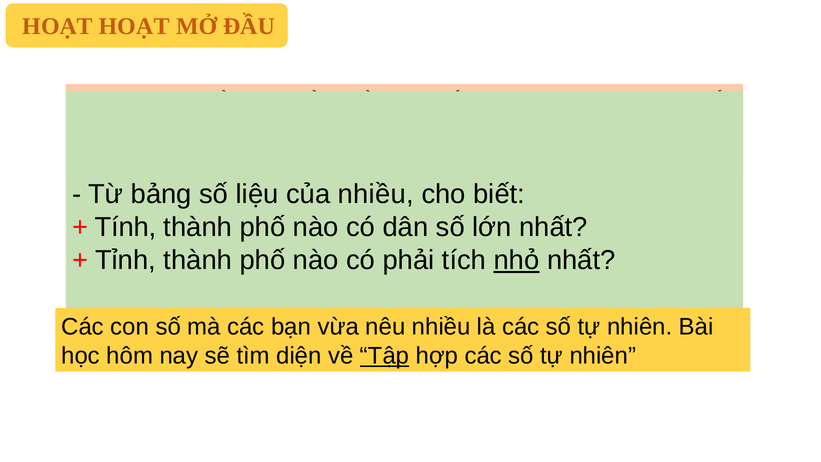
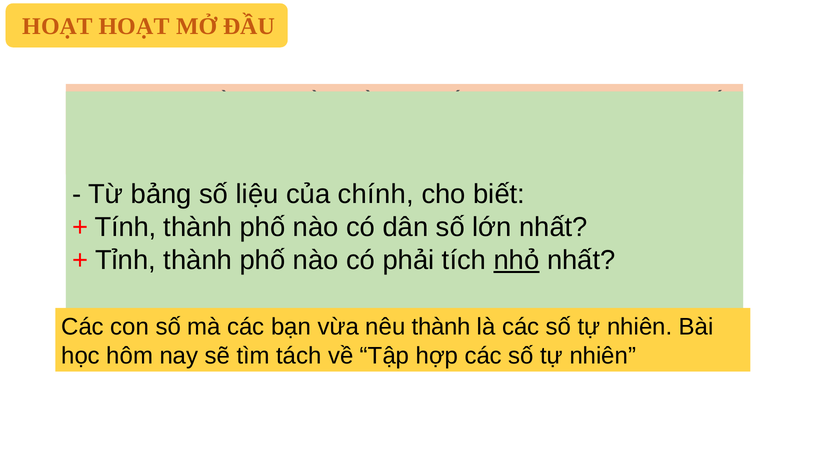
của nhiều: nhiều -> chính (376, 194)
nêu nhiều: nhiều -> thành (441, 327)
tìm diện: diện -> tách (299, 356)
Tập underline: present -> none (385, 356)
